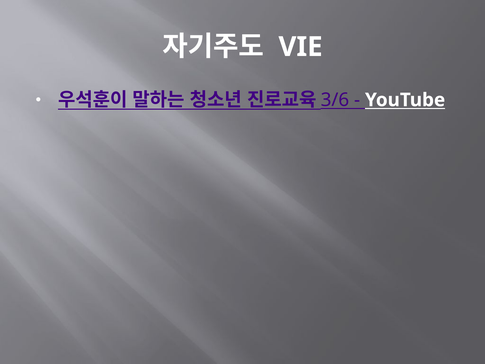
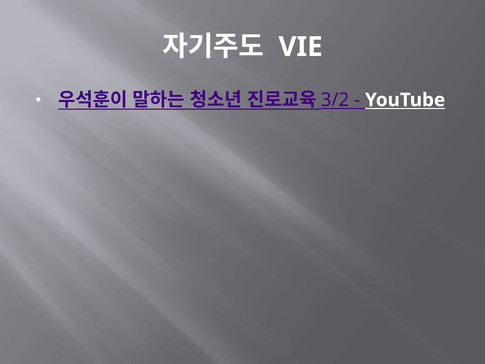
3/6: 3/6 -> 3/2 (335, 100)
